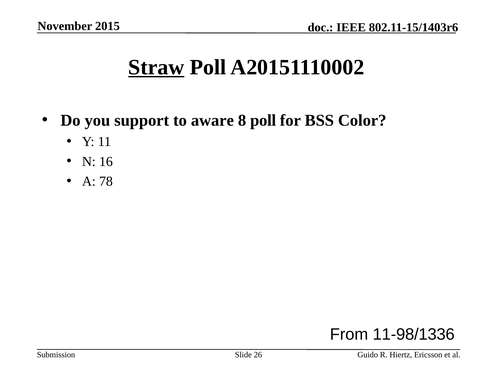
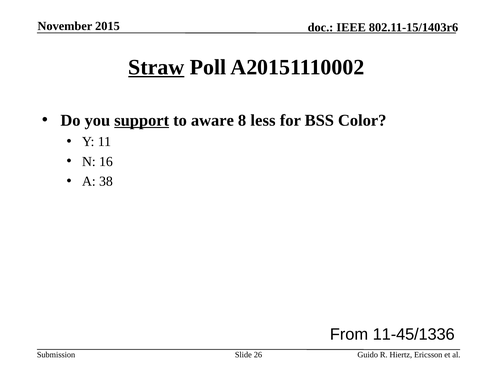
support underline: none -> present (142, 120)
8 poll: poll -> less (263, 120)
78: 78 -> 38 (106, 181)
11-98/1336: 11-98/1336 -> 11-45/1336 (414, 334)
